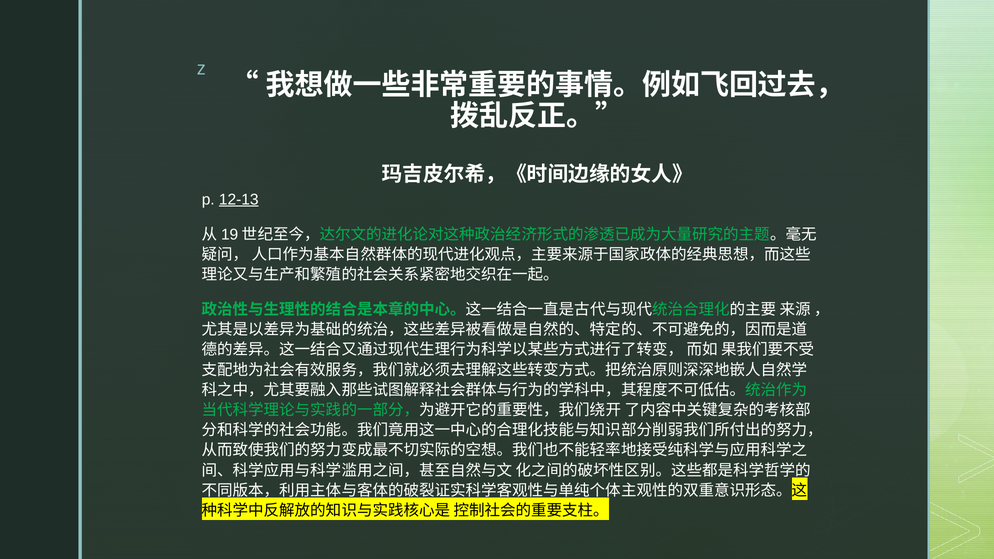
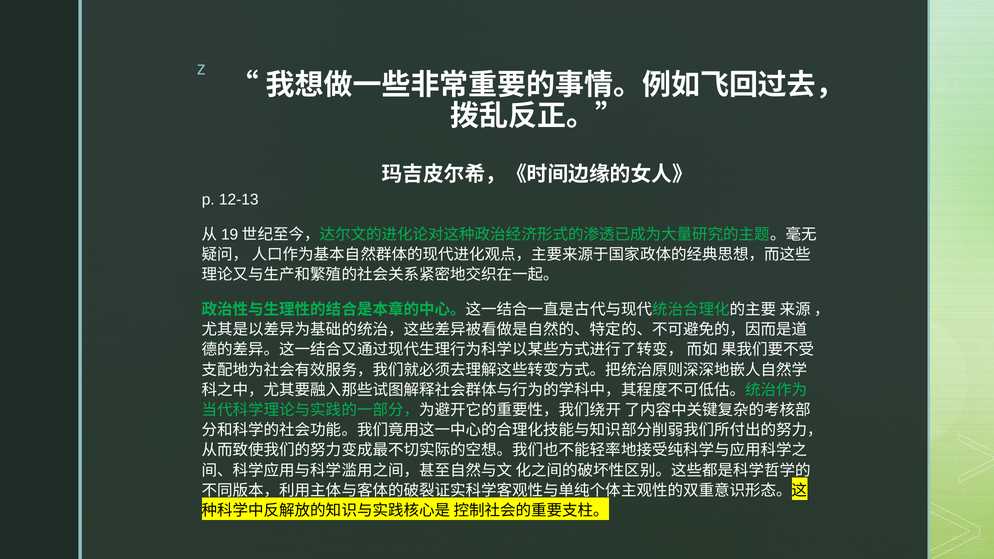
12-13 underline: present -> none (239, 199)
